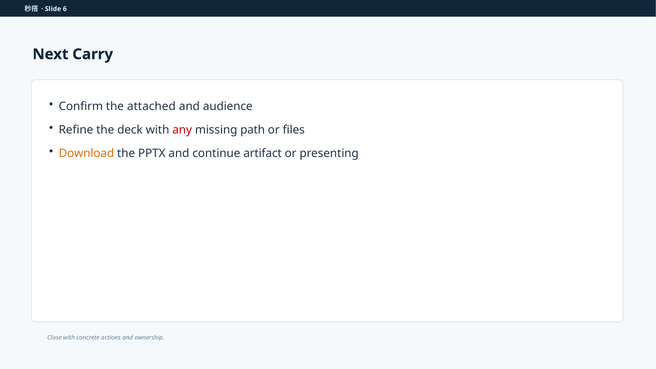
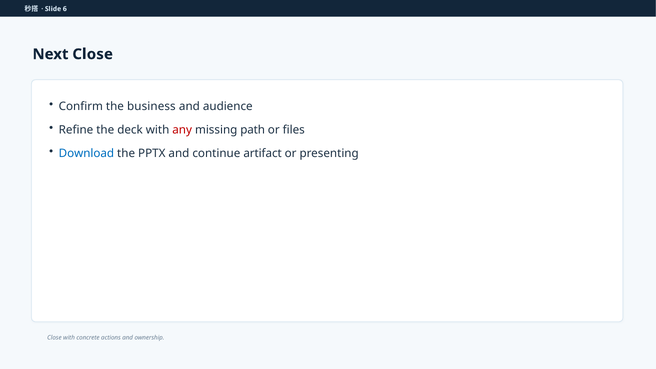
Next Carry: Carry -> Close (93, 54)
attached: attached -> business (151, 106)
Download colour: orange -> blue (86, 153)
